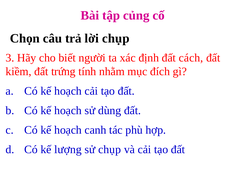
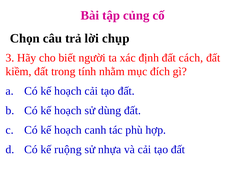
trứng: trứng -> trong (63, 72)
lượng: lượng -> ruộng (68, 150)
sử chụp: chụp -> nhựa (110, 150)
